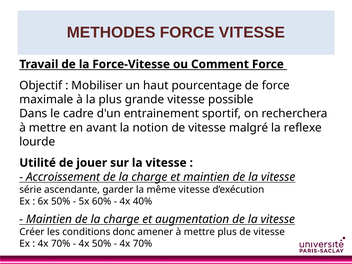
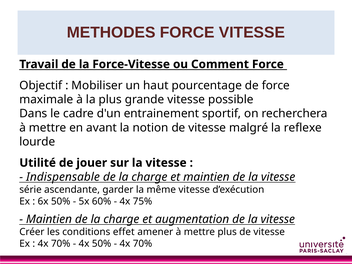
Accroissement: Accroissement -> Indispensable (63, 177)
40%: 40% -> 75% (143, 201)
donc: donc -> effet (124, 232)
